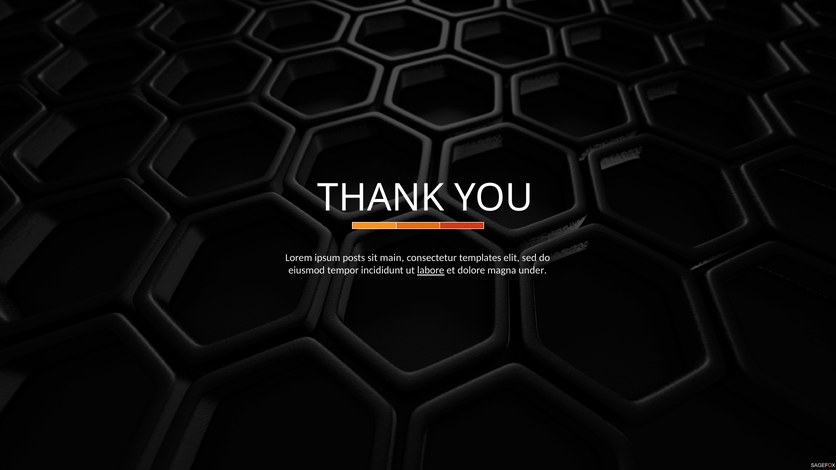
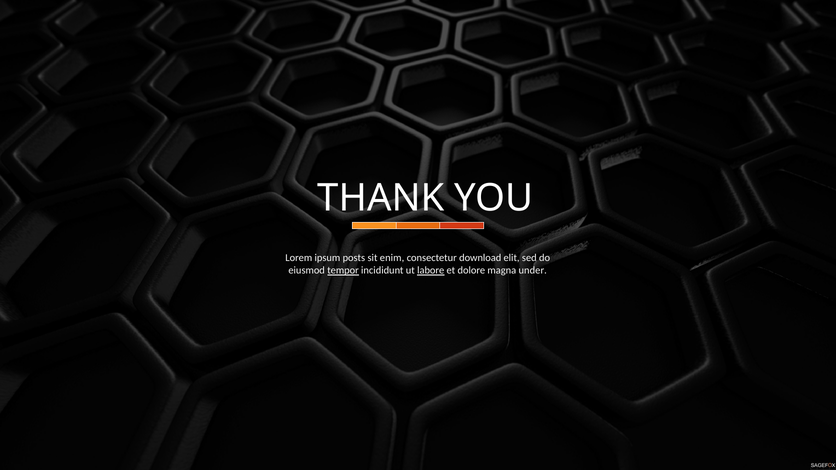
main: main -> enim (392, 258)
templates: templates -> download (480, 258)
tempor underline: none -> present (343, 271)
